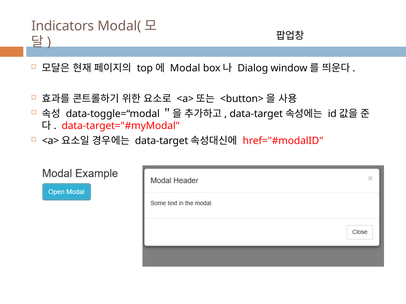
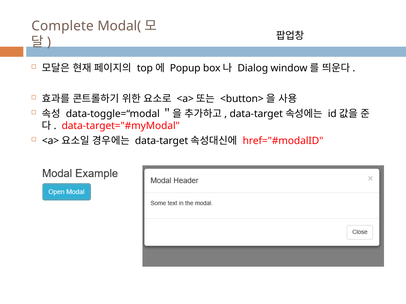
Indicators: Indicators -> Complete (63, 26)
Modal: Modal -> Popup (185, 68)
